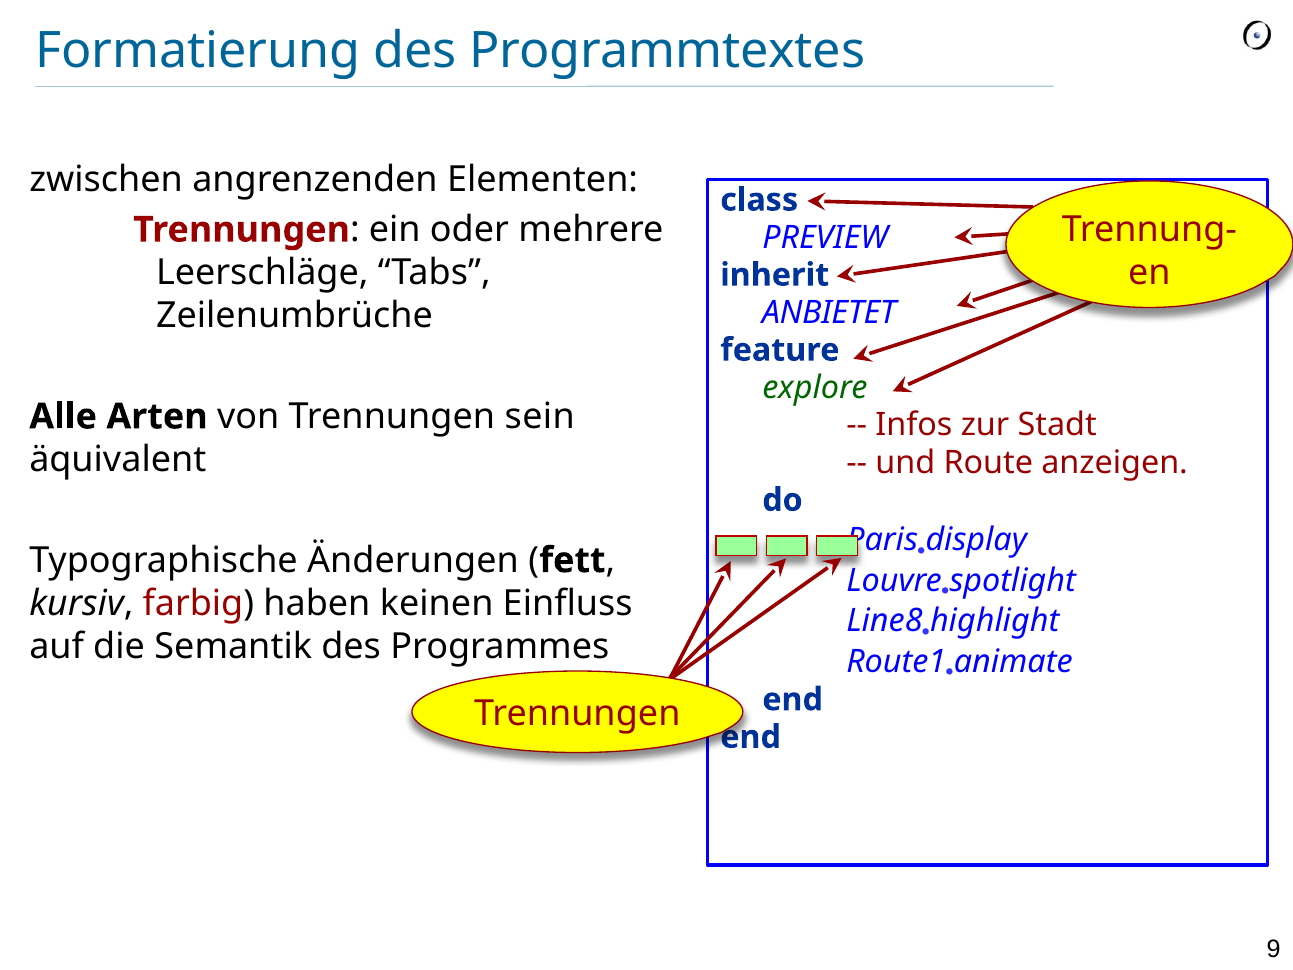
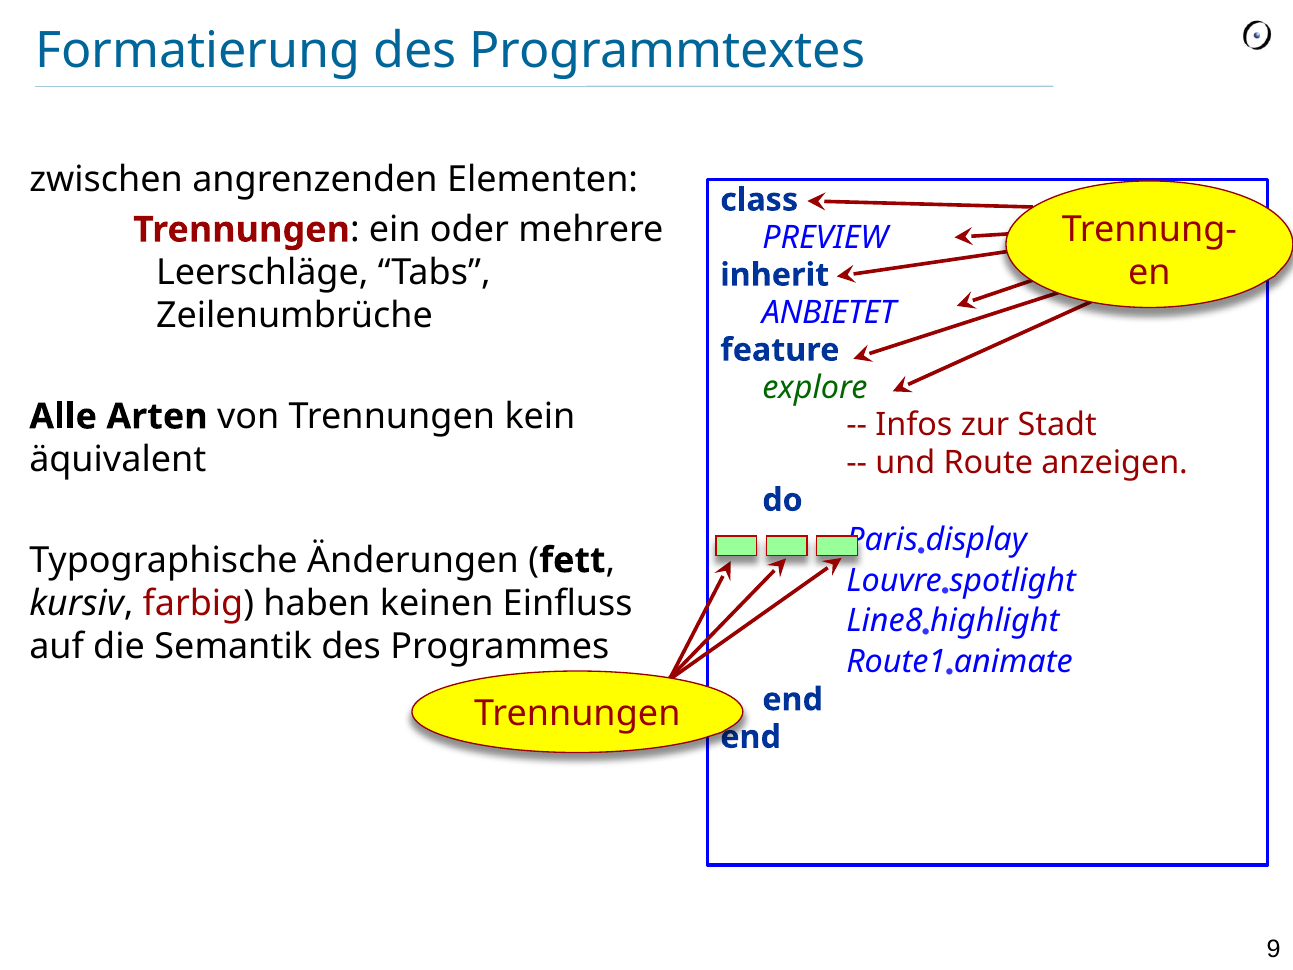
sein: sein -> kein (540, 417)
